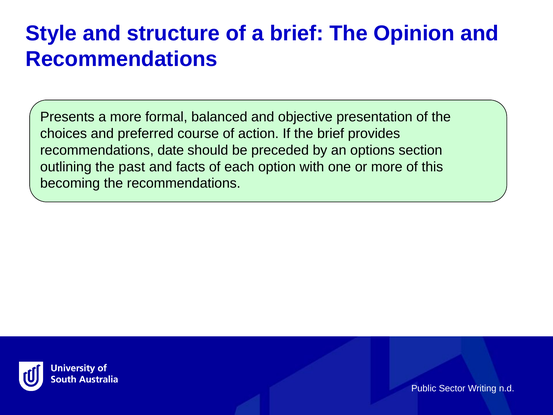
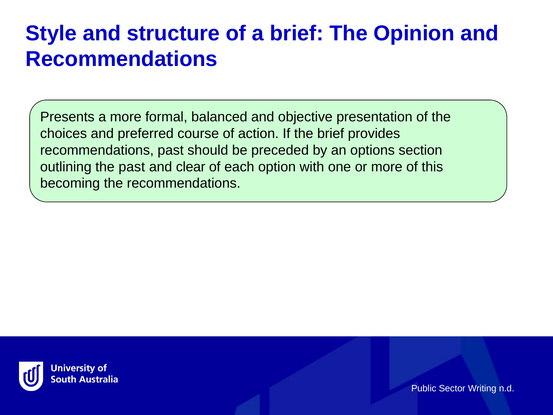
recommendations date: date -> past (171, 150)
facts: facts -> clear (191, 167)
